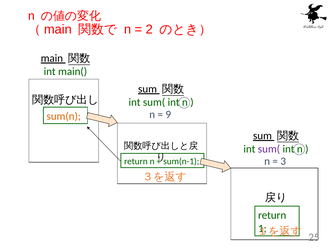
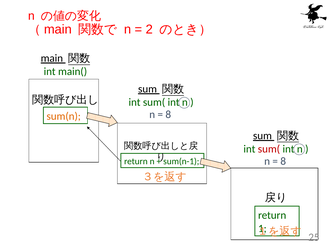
9: 9 -> 8 (168, 114)
sum( colour: purple -> red (269, 149)
3: 3 -> 8 (283, 161)
